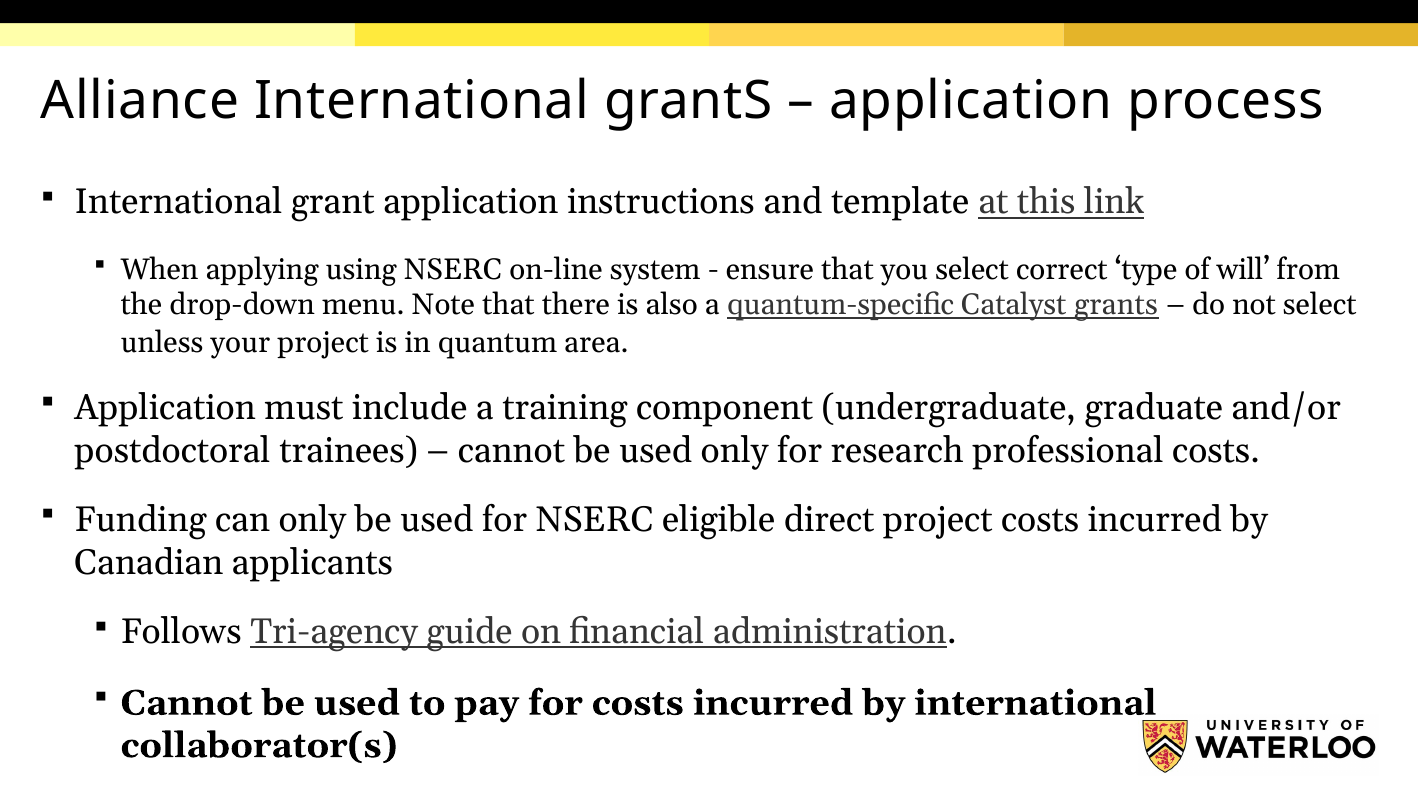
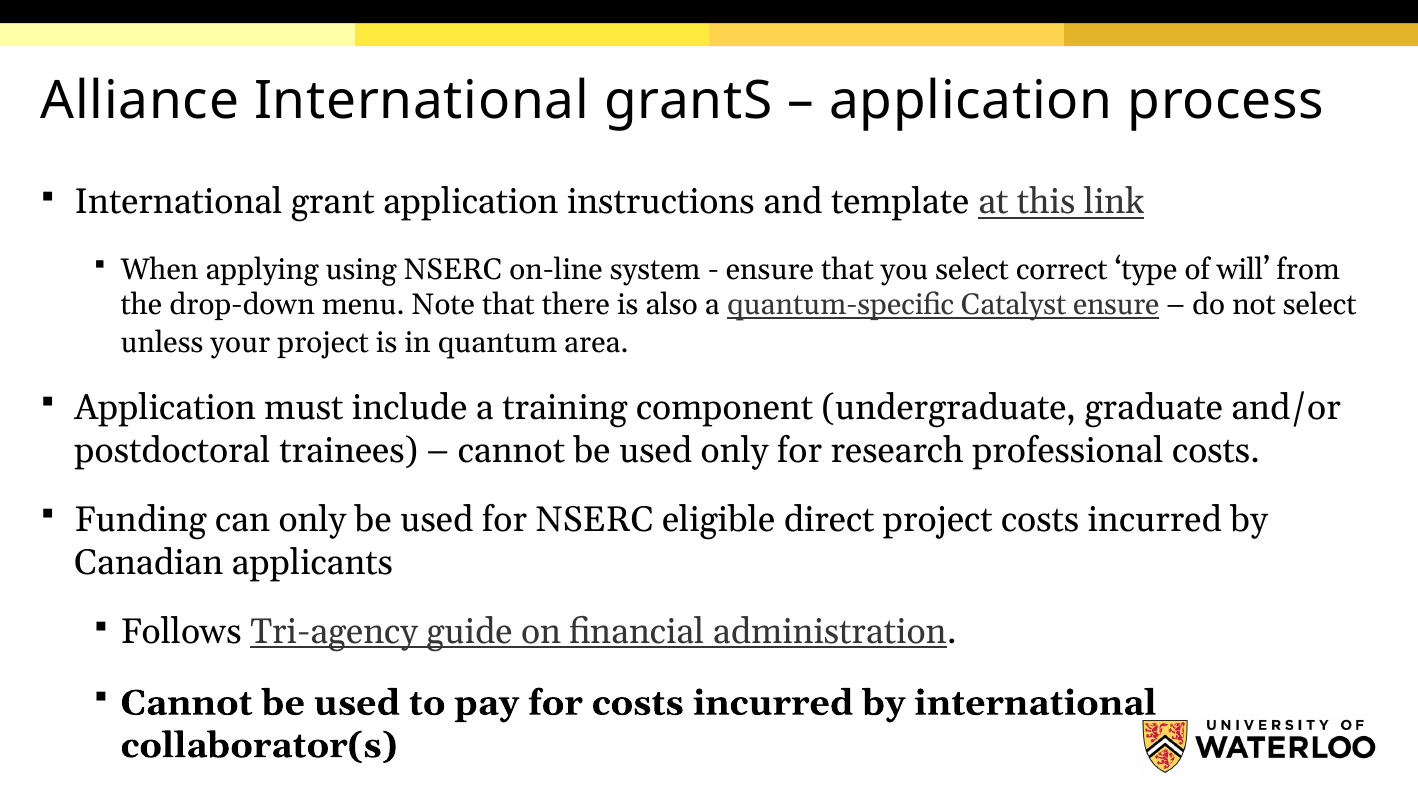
Catalyst grants: grants -> ensure (1116, 305)
